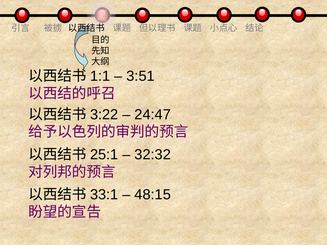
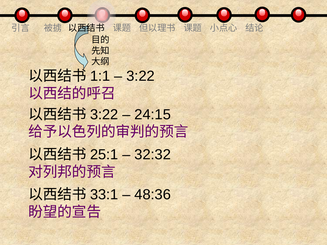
3:51: 3:51 -> 3:22 (141, 76)
24:47: 24:47 -> 24:15 (153, 115)
48:15: 48:15 -> 48:36 (153, 195)
